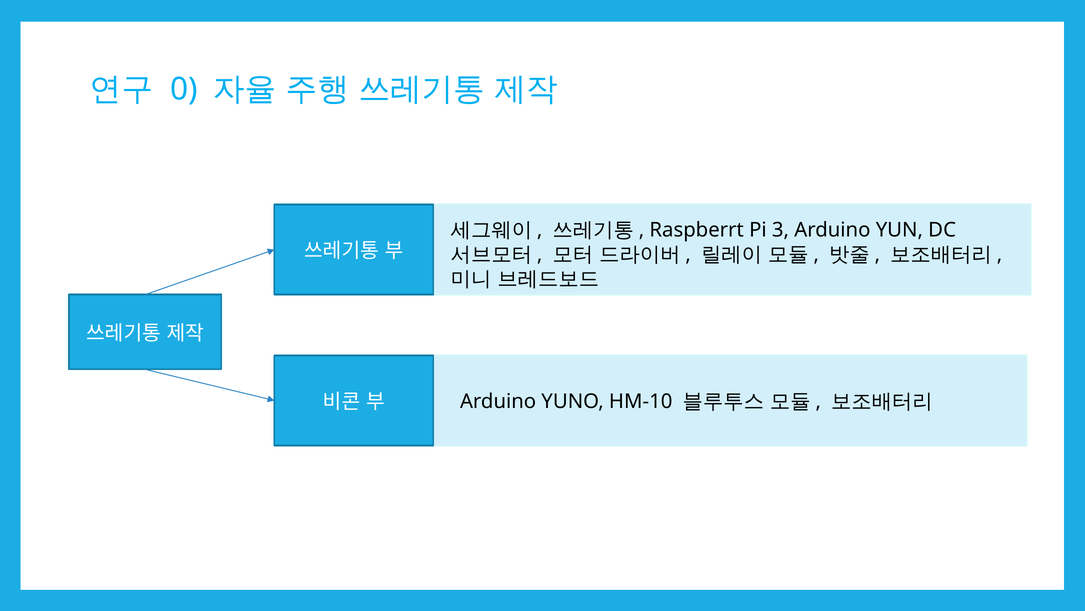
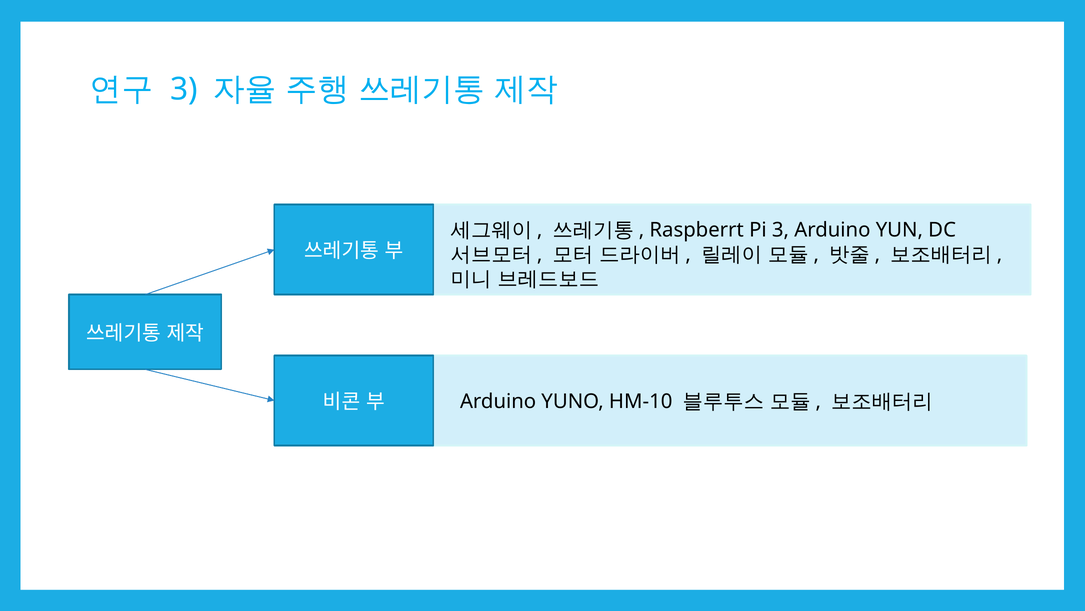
0: 0 -> 3 (184, 89)
